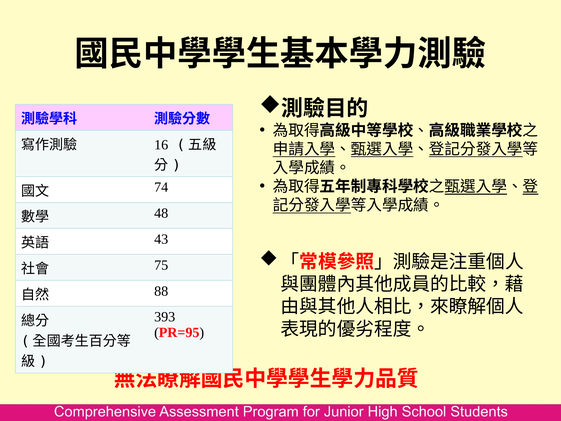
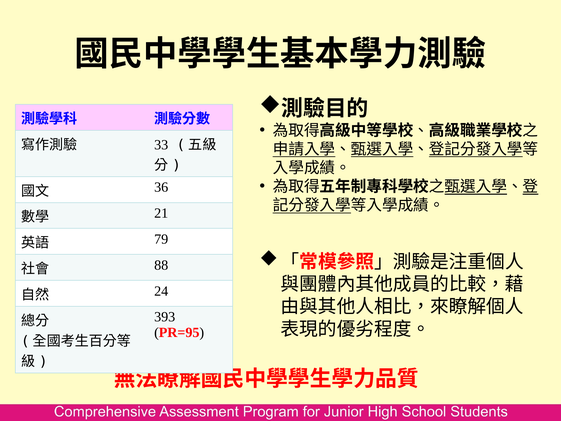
16: 16 -> 33 (161, 145)
74: 74 -> 36 (161, 187)
48: 48 -> 21 (161, 213)
43: 43 -> 79 (161, 239)
75: 75 -> 88 (161, 265)
88: 88 -> 24 (161, 291)
